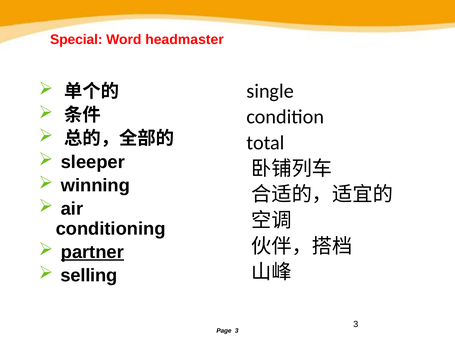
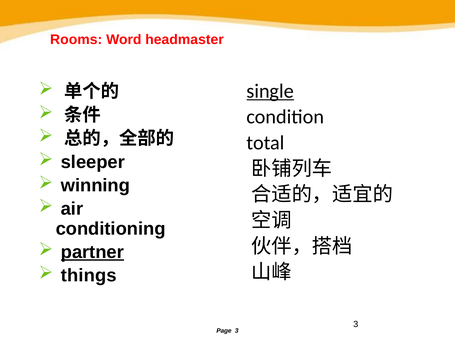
Special: Special -> Rooms (76, 40)
single underline: none -> present (270, 91)
selling: selling -> things (89, 276)
